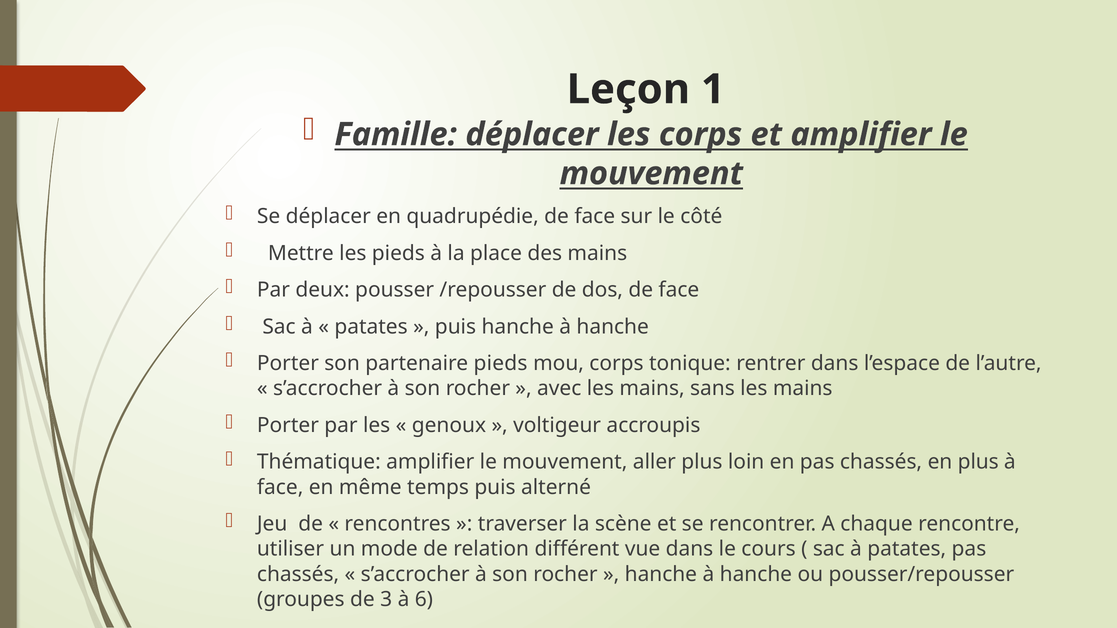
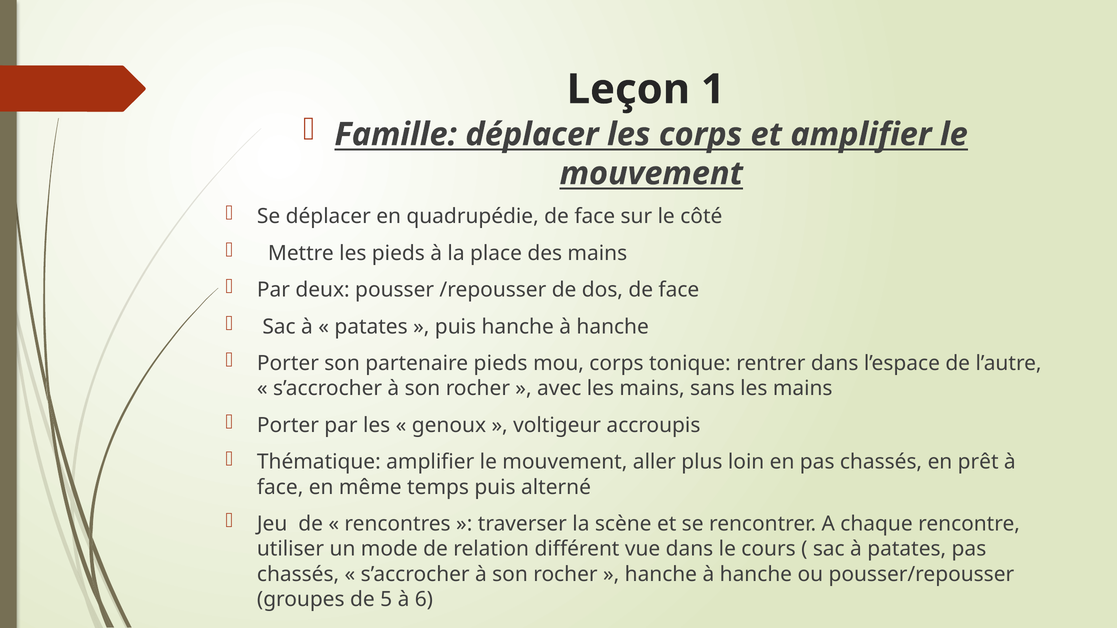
en plus: plus -> prêt (978, 462)
3: 3 -> 5 (386, 600)
